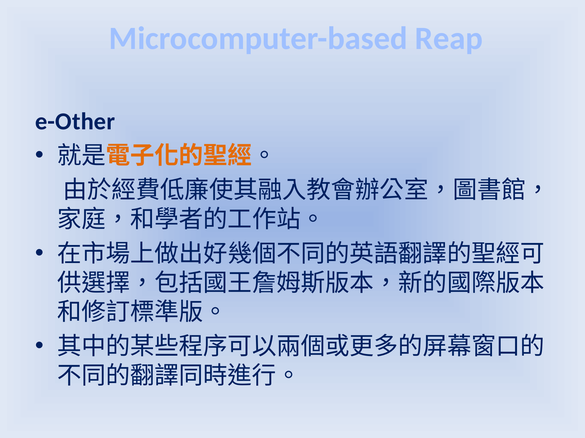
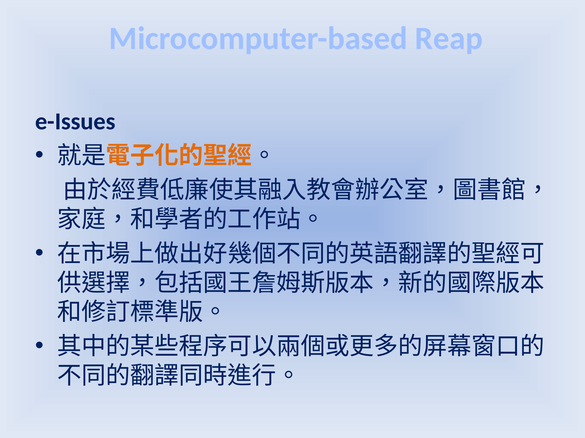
e-Other: e-Other -> e-Issues (75, 122)
